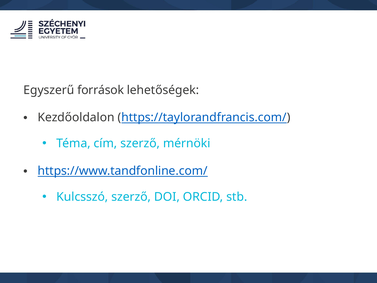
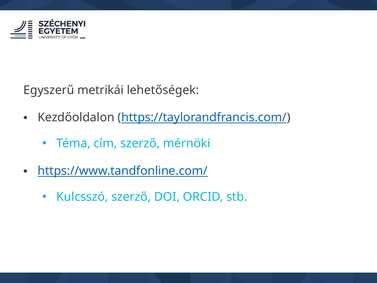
források: források -> metrikái (101, 90)
